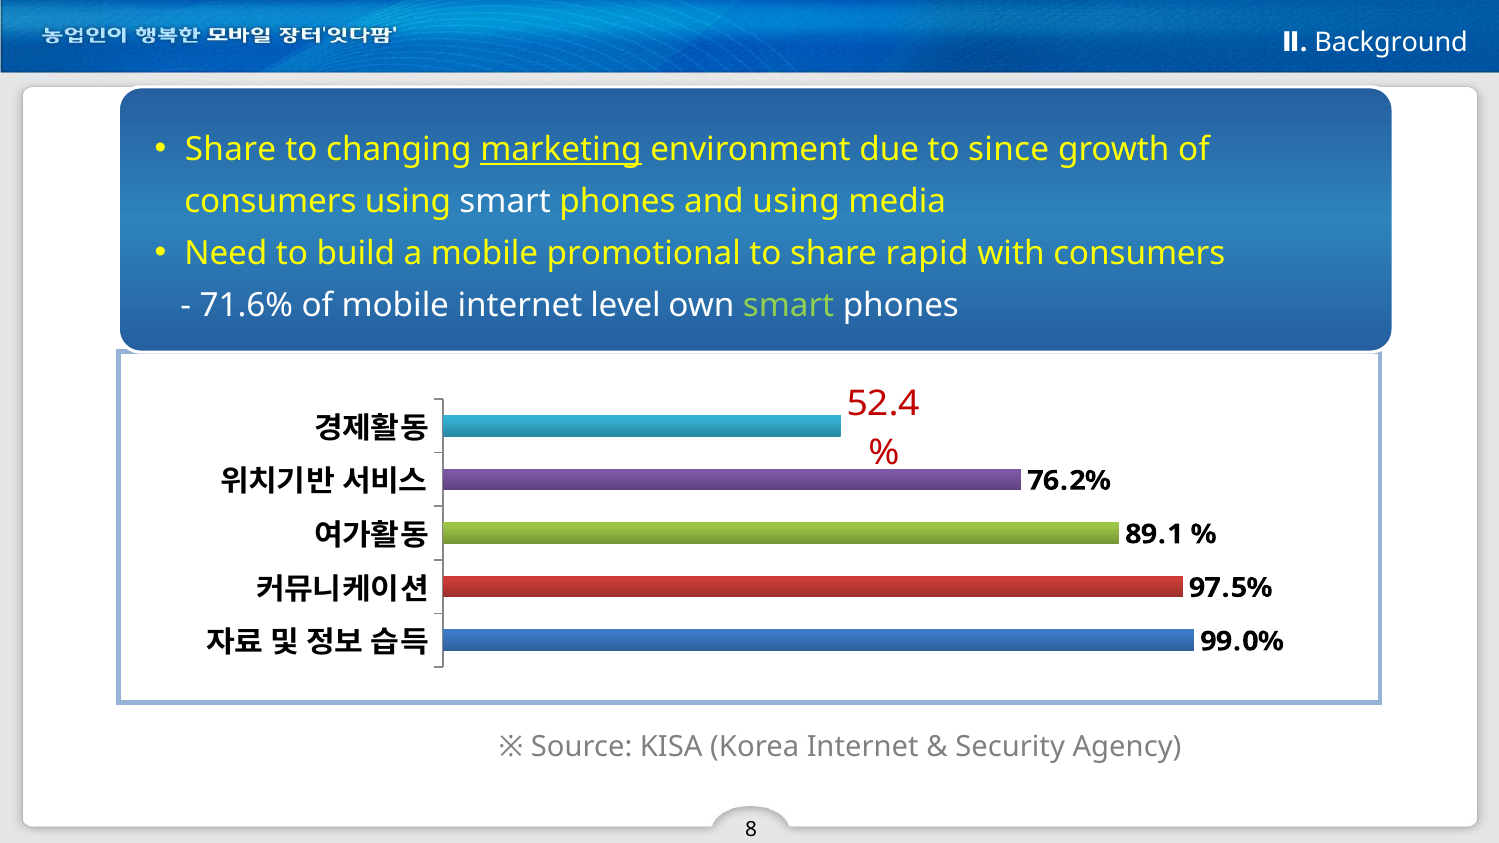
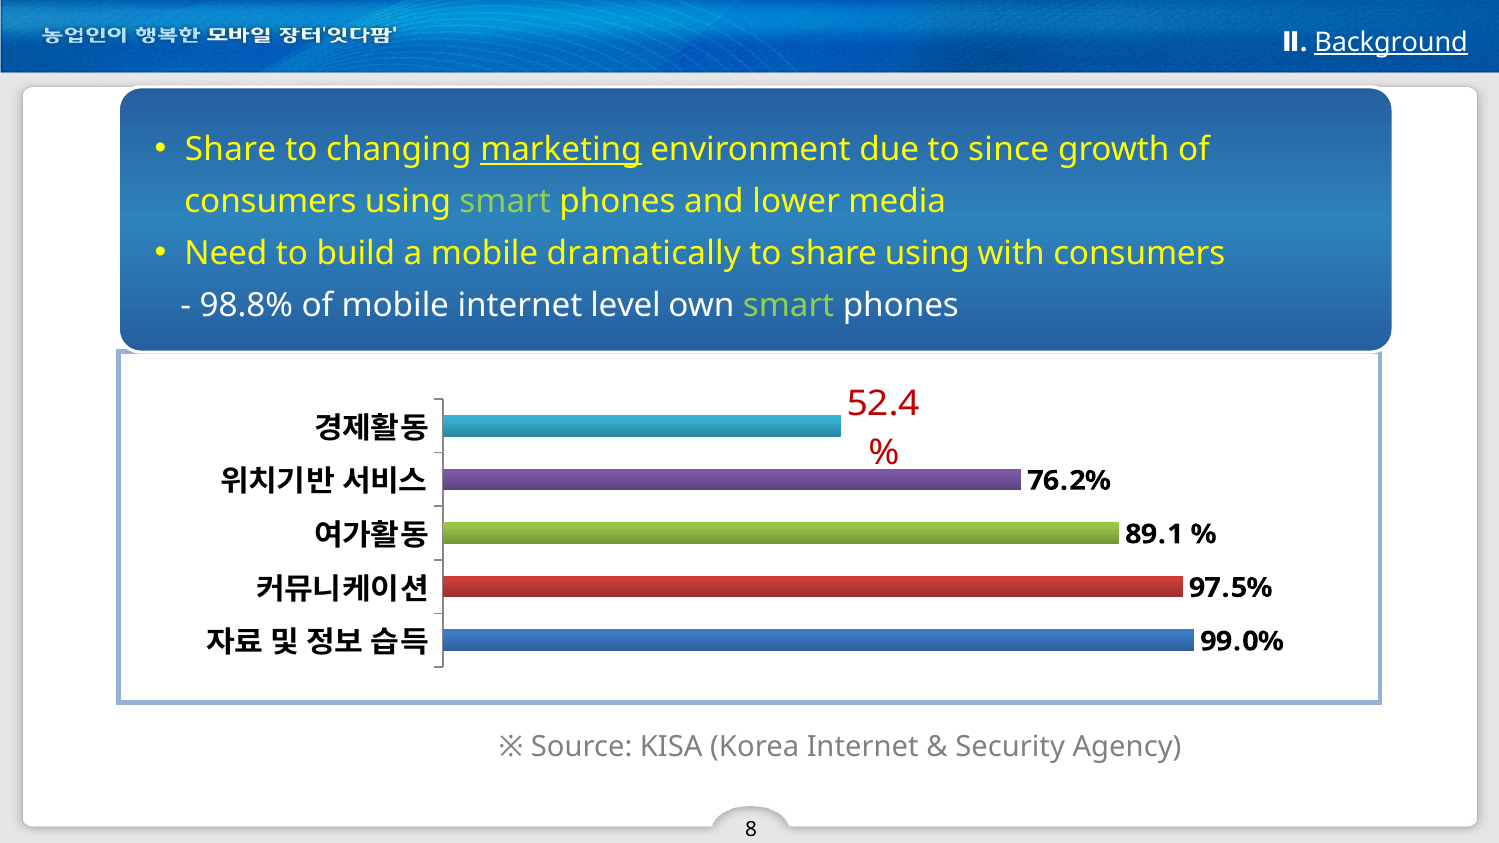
Background underline: none -> present (1391, 42)
smart colour: white -> light green (505, 202)
and using: using -> lower (796, 202)
promotional: promotional -> dramatically (644, 254)
share rapid: rapid -> using (927, 254)
71.6%: 71.6% -> 98.8% (246, 306)
